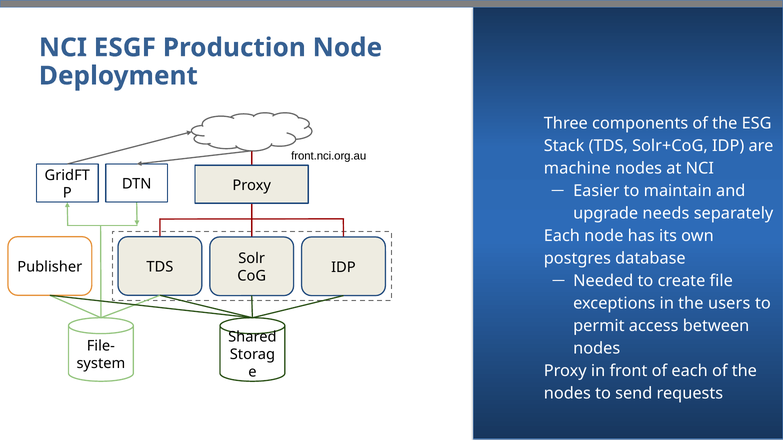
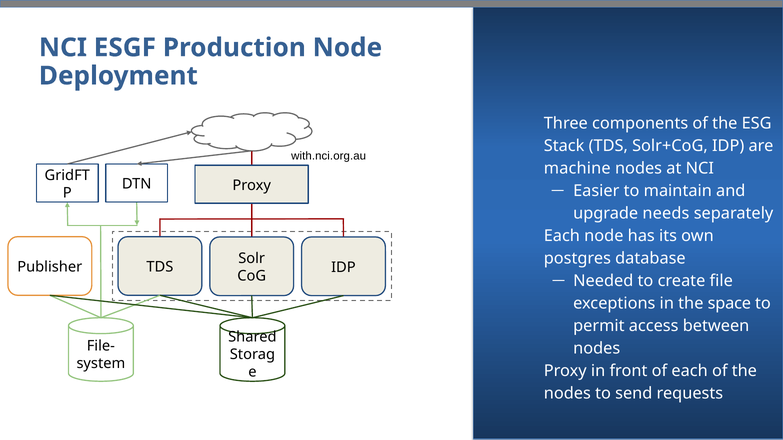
front.nci.org.au: front.nci.org.au -> with.nci.org.au (329, 156)
users: users -> space (729, 304)
